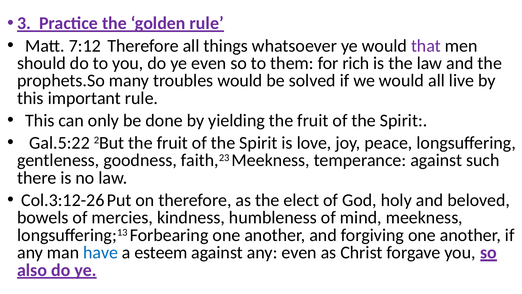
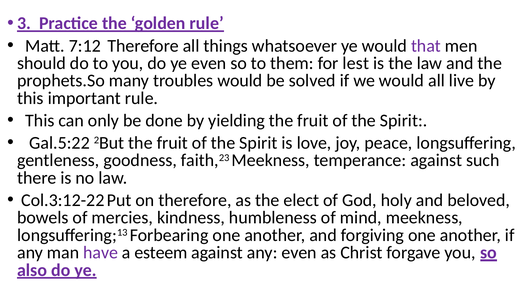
rich: rich -> lest (356, 63)
Col.3:12-26: Col.3:12-26 -> Col.3:12-22 (63, 200)
have colour: blue -> purple (101, 252)
